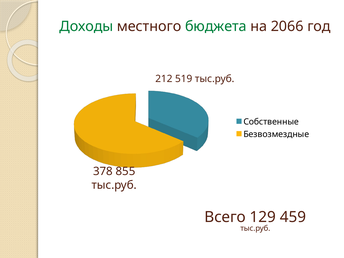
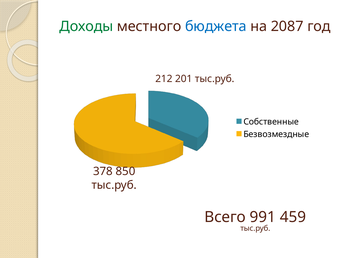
бюджета colour: green -> blue (216, 26)
2066: 2066 -> 2087 (287, 26)
519: 519 -> 201 (184, 79)
855: 855 -> 850 (126, 171)
129: 129 -> 991 (263, 217)
